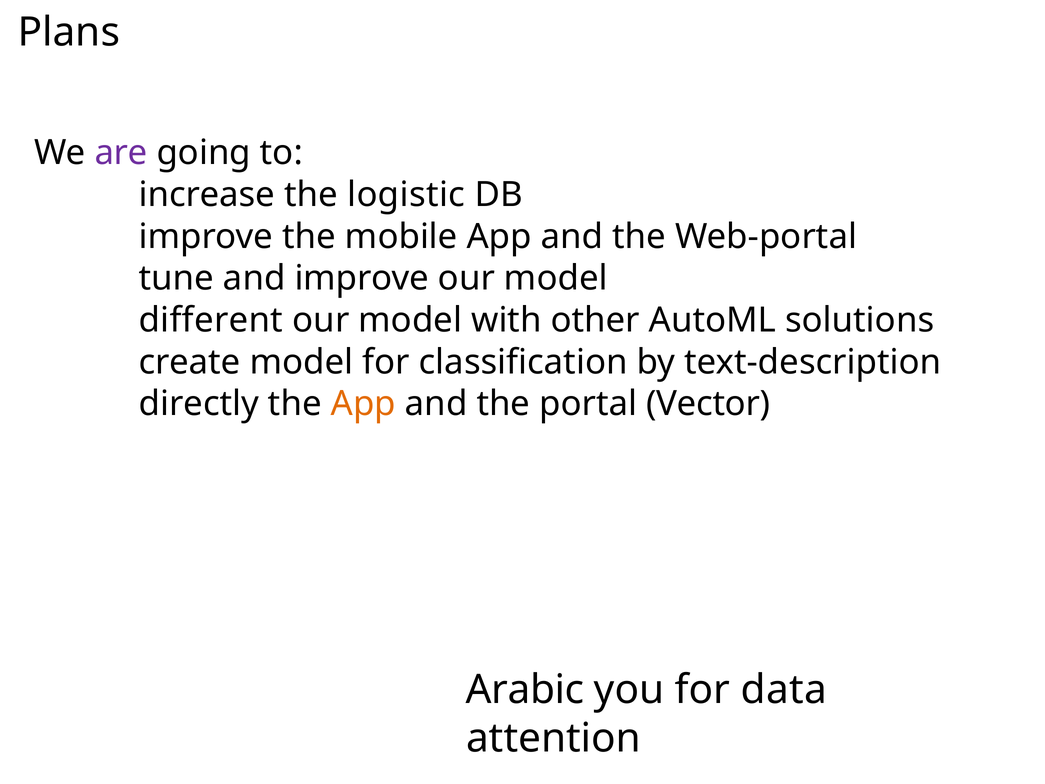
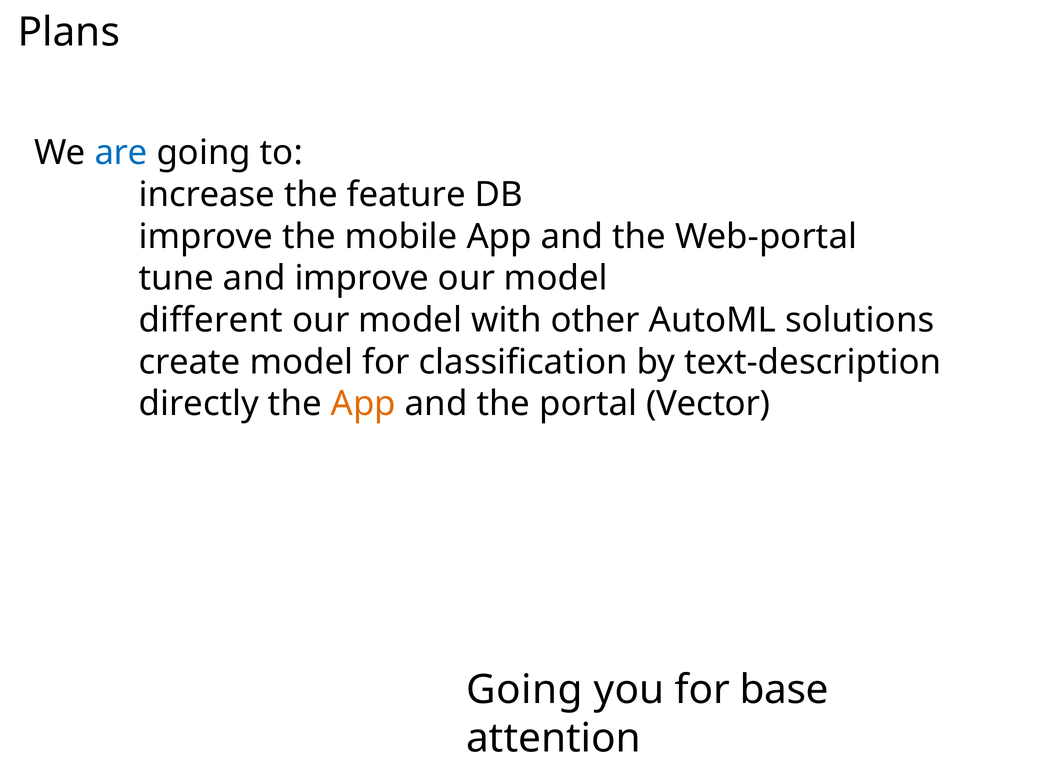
are colour: purple -> blue (121, 153)
logistic: logistic -> feature (406, 195)
Arabic: Arabic -> Going (525, 689)
data: data -> base (784, 689)
